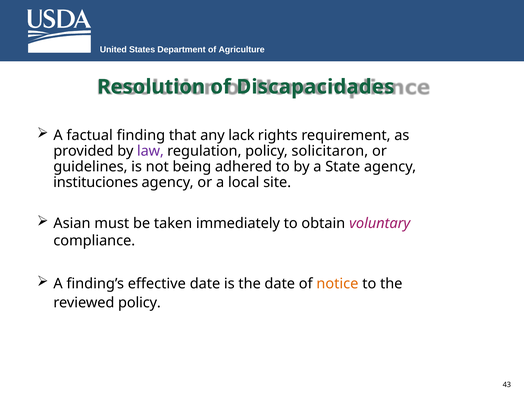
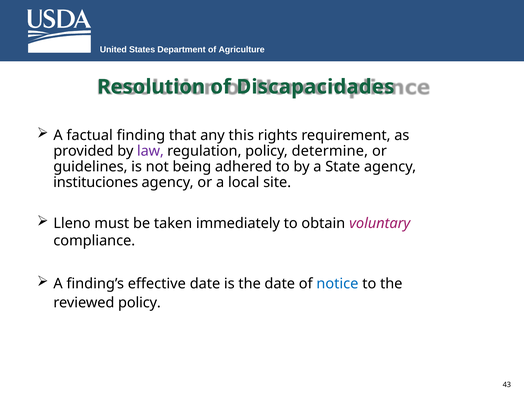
lack: lack -> this (241, 135)
solicitaron: solicitaron -> determine (330, 151)
Asian: Asian -> Lleno (72, 223)
notice colour: orange -> blue (337, 284)
